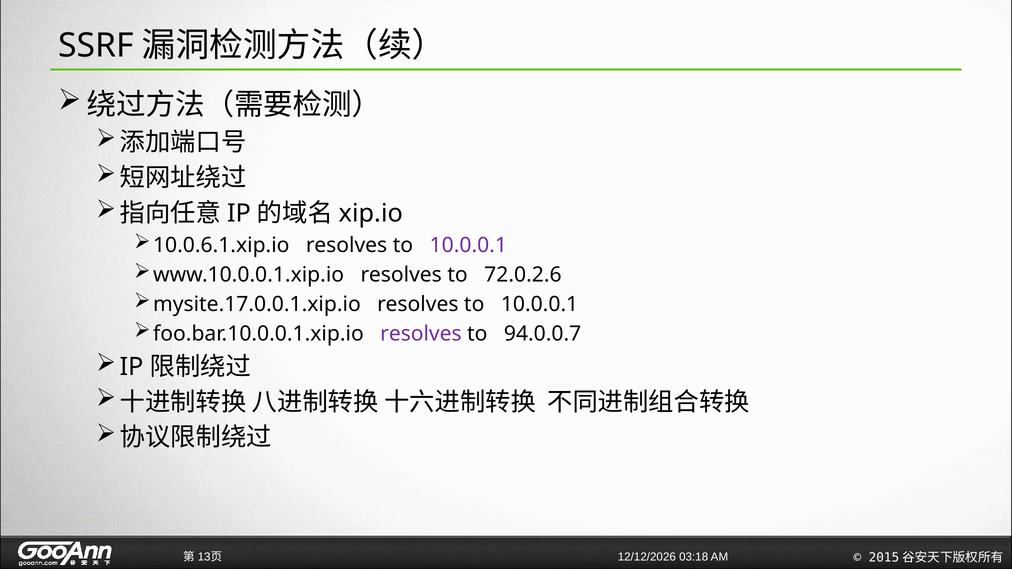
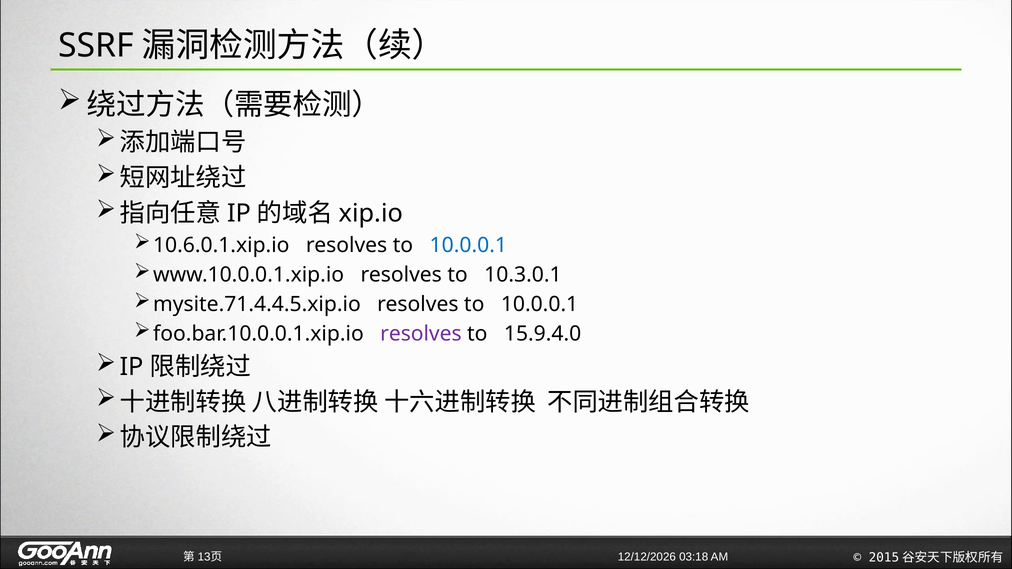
10.0.6.1.xip.io: 10.0.6.1.xip.io -> 10.6.0.1.xip.io (221, 245)
10.0.0.1 colour: purple -> blue (468, 245)
72.0.2.6: 72.0.2.6 -> 10.3.0.1 (523, 275)
mysite.17.0.0.1.xip.io: mysite.17.0.0.1.xip.io -> mysite.71.4.4.5.xip.io (257, 304)
94.0.0.7: 94.0.0.7 -> 15.9.4.0 (543, 334)
